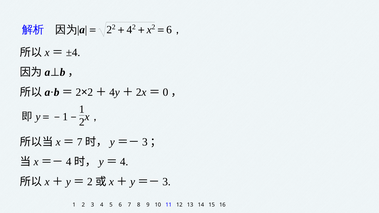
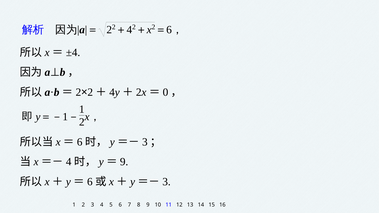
7: 7 -> 6 (80, 142)
4: 4 -> 9 (124, 162)
2: 2 -> 6 (90, 182)
